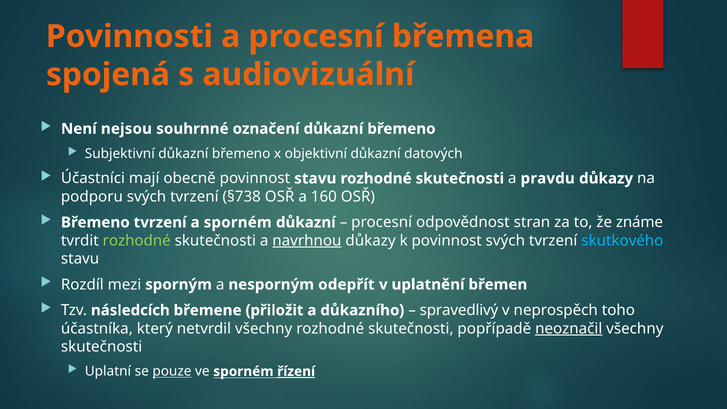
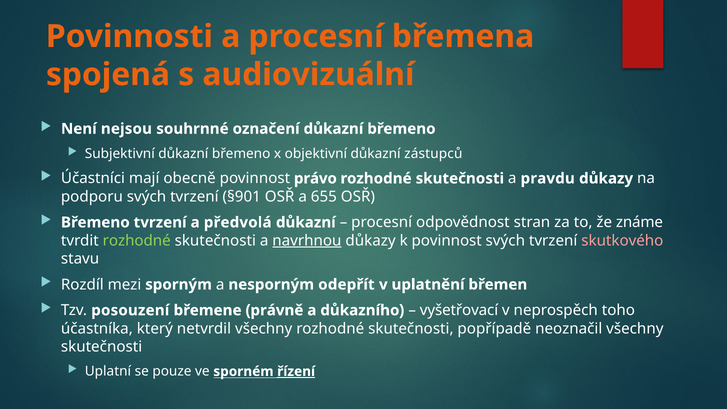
datových: datových -> zástupců (433, 153)
povinnost stavu: stavu -> právo (315, 178)
§738: §738 -> §901 (242, 197)
160: 160 -> 655 (324, 197)
a sporném: sporném -> předvolá (238, 222)
skutkového colour: light blue -> pink (622, 241)
následcích: následcích -> posouzení (130, 310)
přiložit: přiložit -> právně (277, 310)
spravedlivý: spravedlivý -> vyšetřovací (459, 310)
neoznačil underline: present -> none (569, 328)
pouze underline: present -> none (172, 371)
